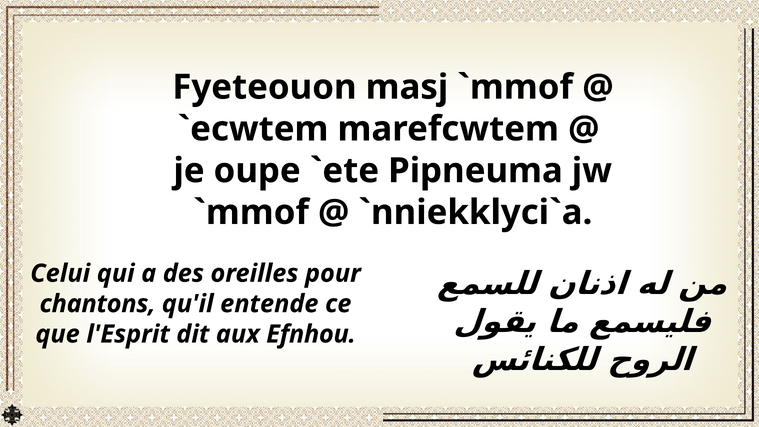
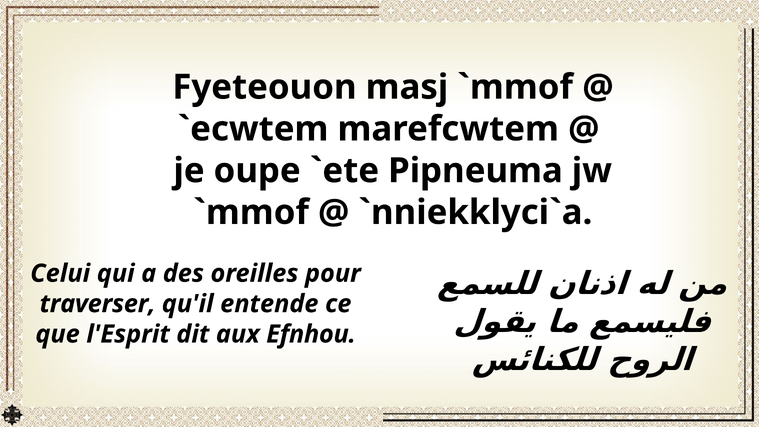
chantons: chantons -> traverser (98, 304)
